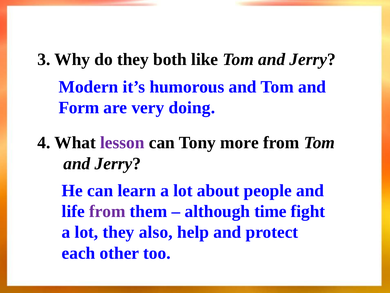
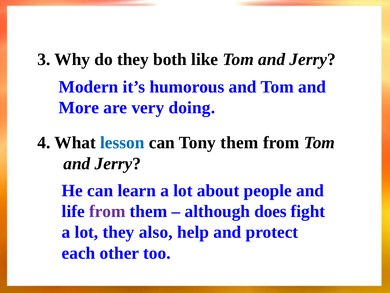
Form: Form -> More (79, 107)
lesson colour: purple -> blue (122, 142)
Tony more: more -> them (239, 142)
time: time -> does (270, 211)
